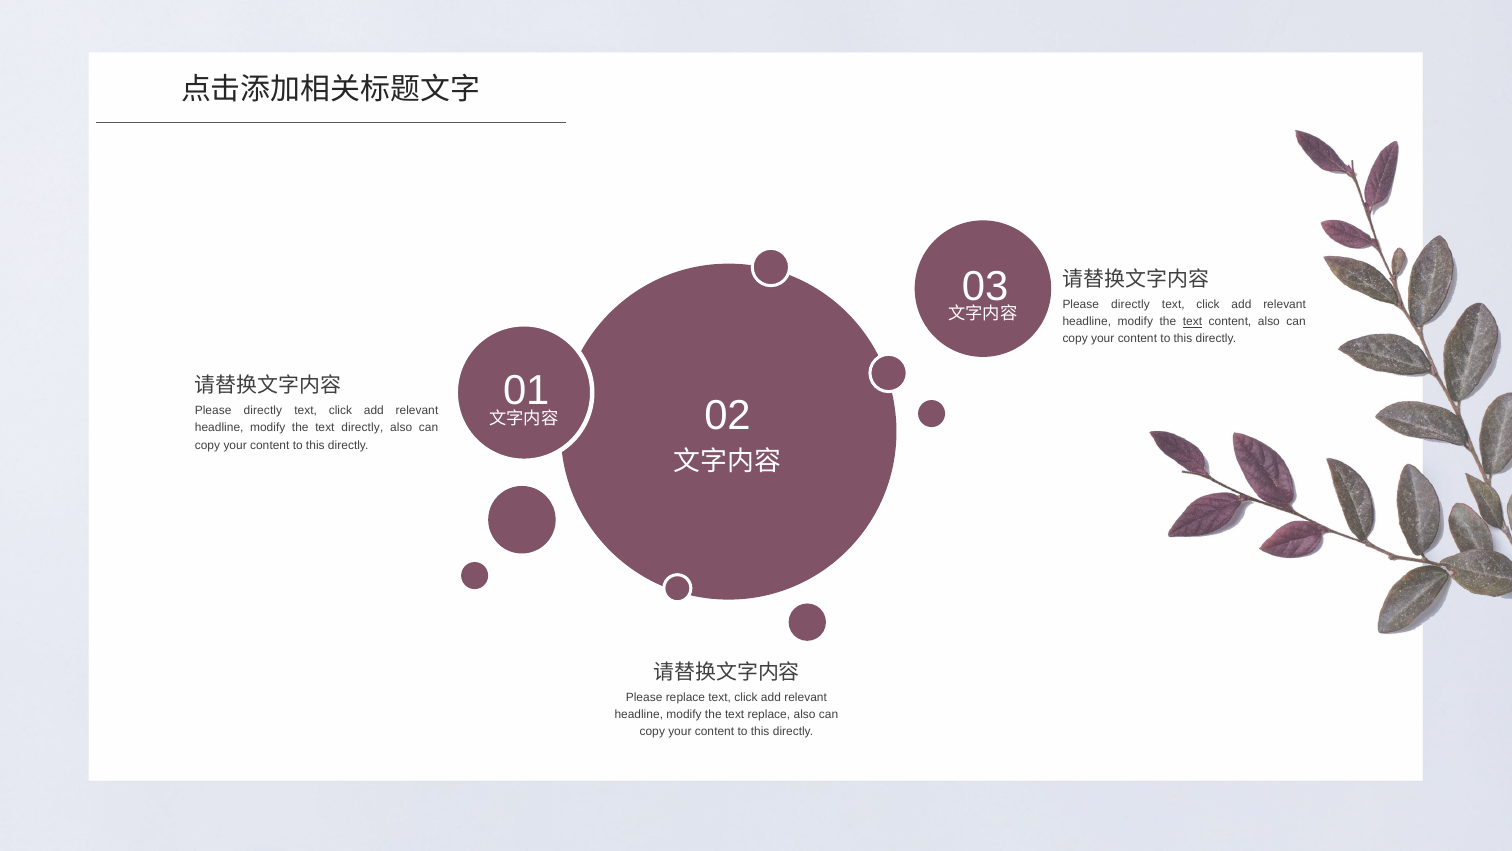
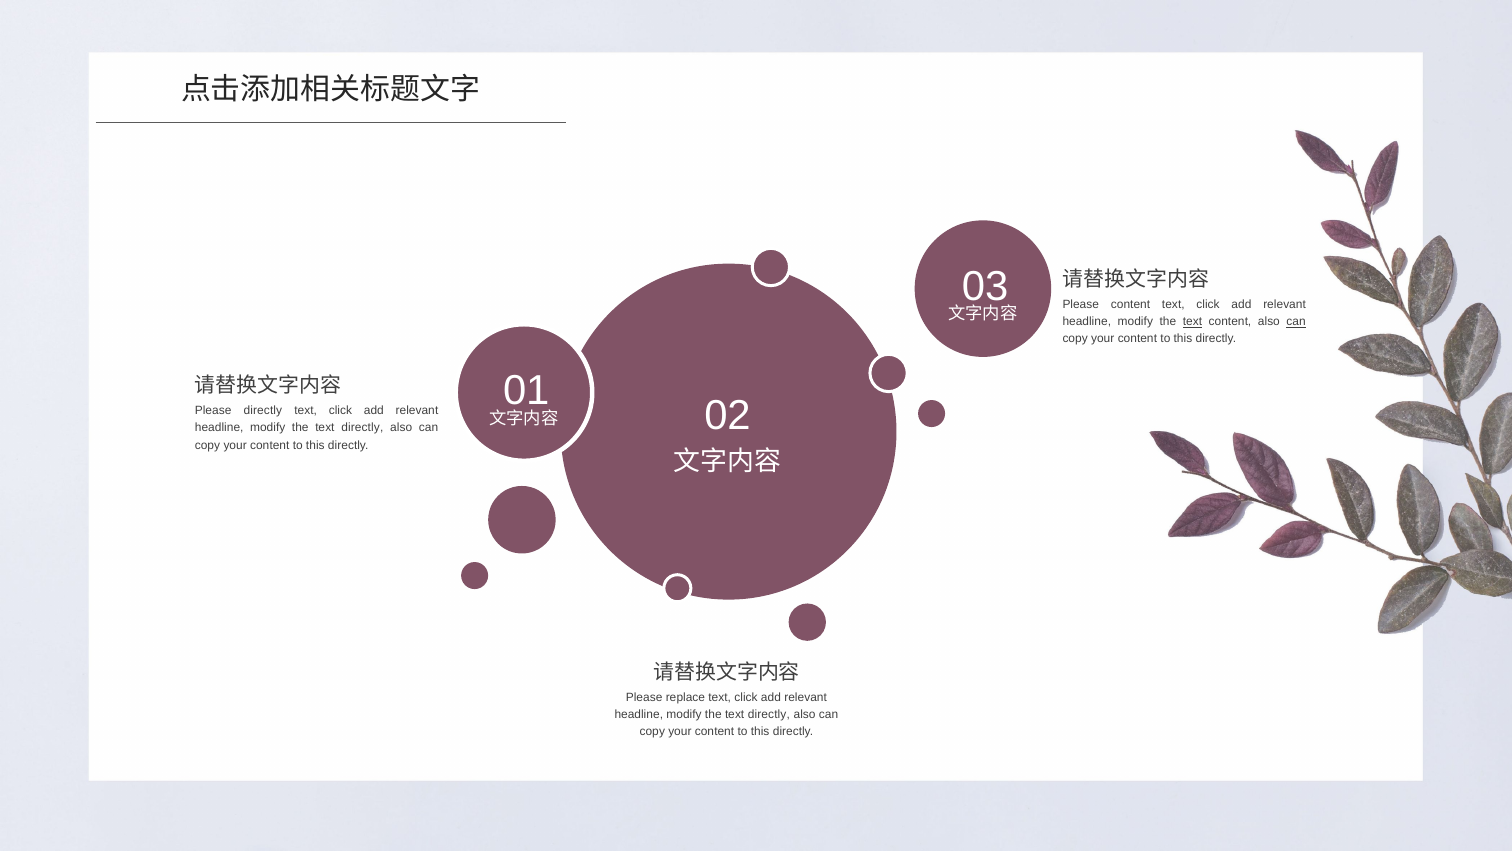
directly: directly -> content (1131, 304)
can underline: none -> present (1296, 322)
replace: replace -> directly (769, 714)
